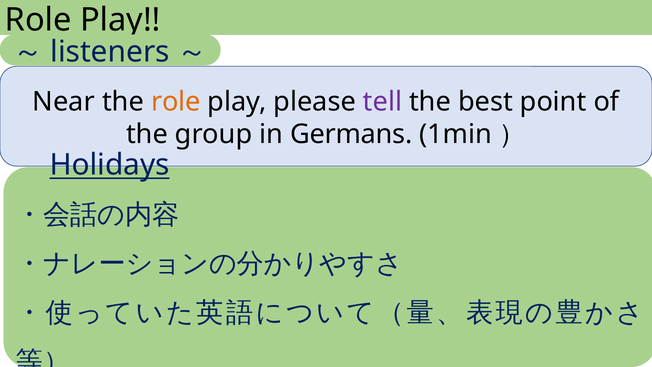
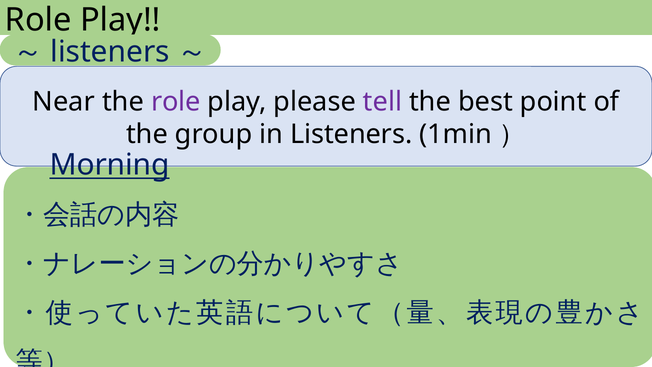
role colour: orange -> purple (176, 102)
in Germans: Germans -> Listeners (351, 134)
Holidays: Holidays -> Morning (110, 165)
